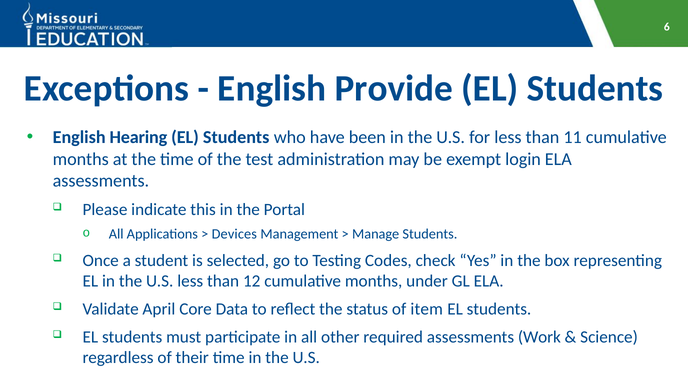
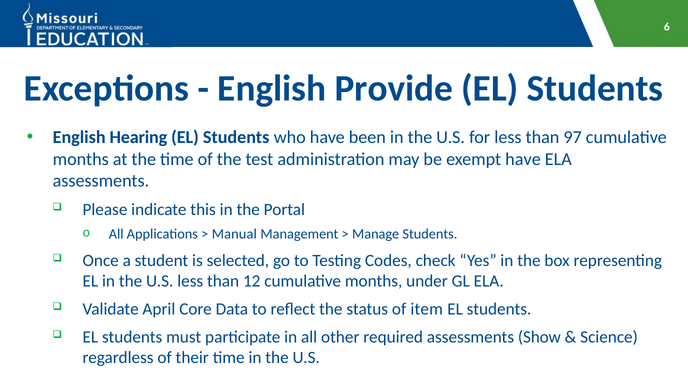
11: 11 -> 97 (573, 137)
exempt login: login -> have (523, 159)
Devices: Devices -> Manual (234, 234)
Work: Work -> Show (539, 337)
